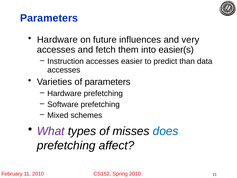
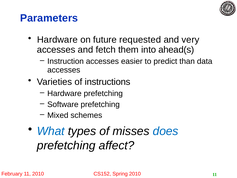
influences: influences -> requested (140, 40)
easier(s: easier(s -> ahead(s (176, 50)
of parameters: parameters -> instructions (108, 82)
What colour: purple -> blue (51, 131)
